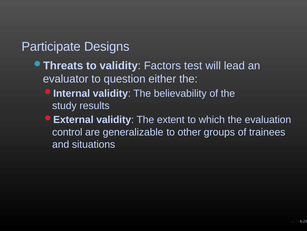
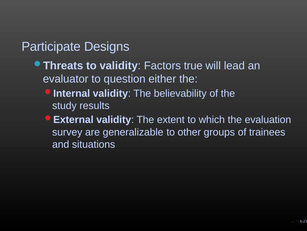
test: test -> true (193, 65)
control: control -> survey (67, 132)
